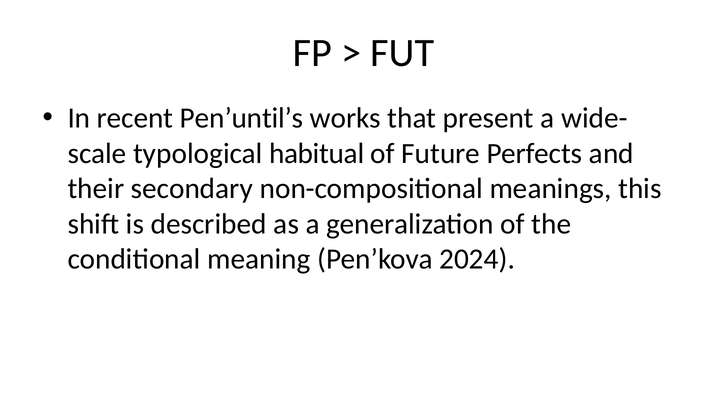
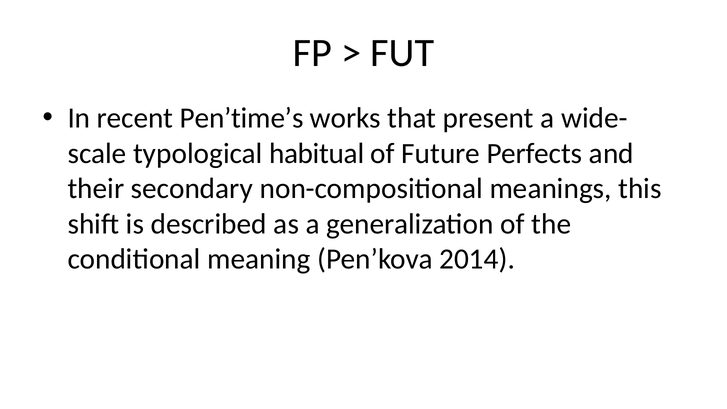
Pen’until’s: Pen’until’s -> Pen’time’s (242, 118)
2024: 2024 -> 2014 (477, 259)
